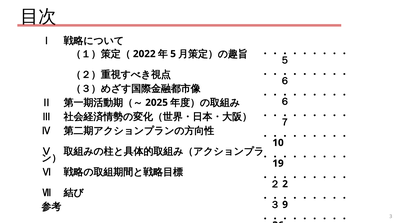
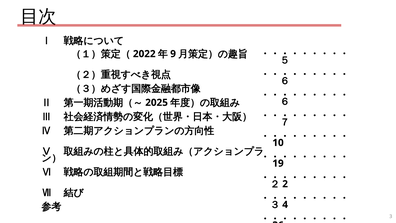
5: 5 -> 9 (173, 54)
9: 9 -> 4 (285, 204)
